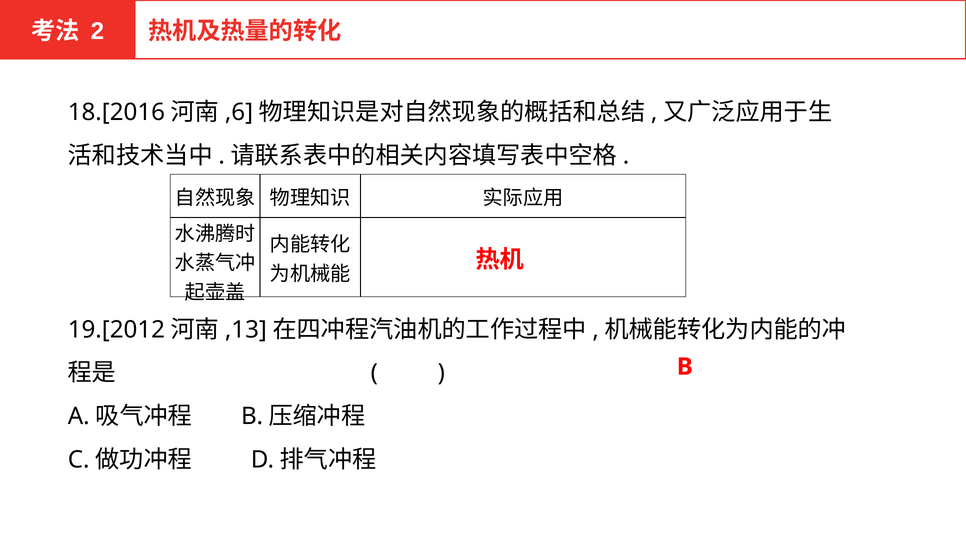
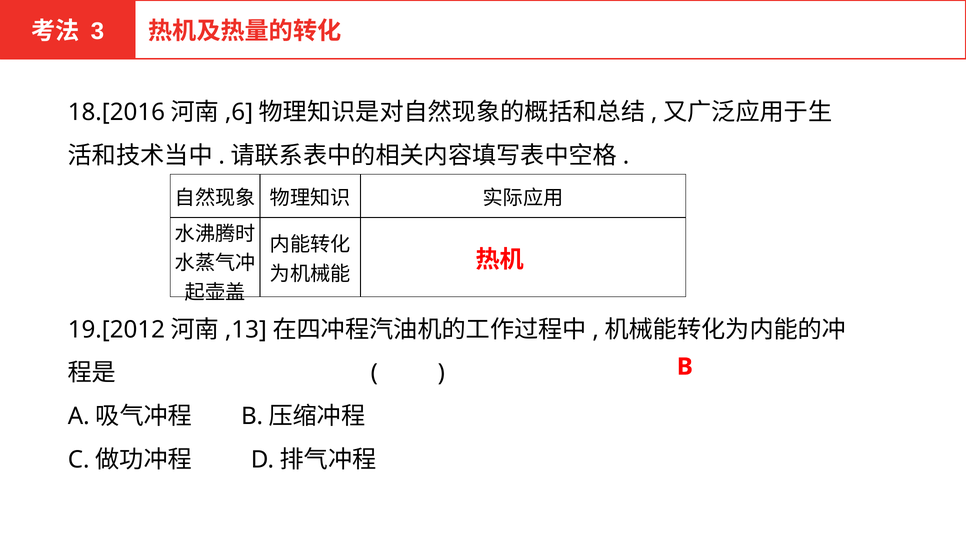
2: 2 -> 3 (97, 31)
